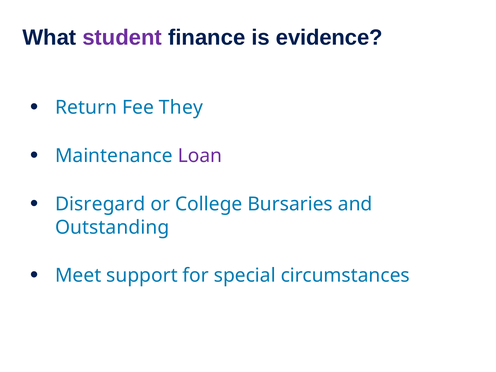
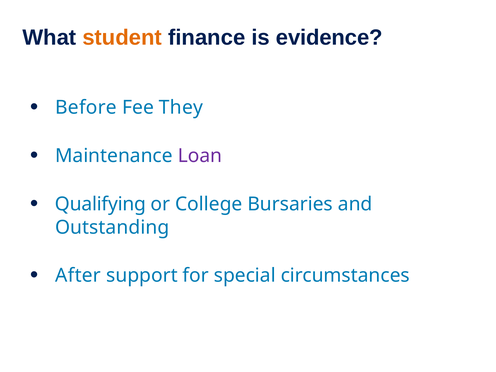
student colour: purple -> orange (122, 37)
Return: Return -> Before (86, 108)
Disregard: Disregard -> Qualifying (100, 204)
Meet: Meet -> After (78, 276)
